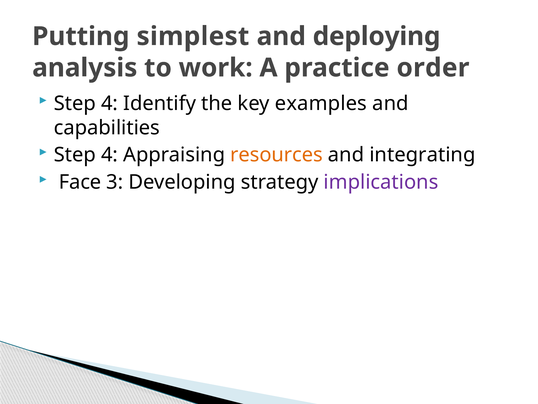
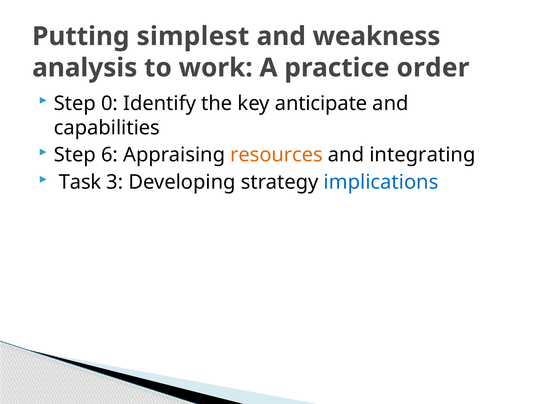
deploying: deploying -> weakness (377, 36)
4: 4 -> 0 (110, 103)
examples: examples -> anticipate (321, 103)
4: 4 -> 6 (110, 155)
Face: Face -> Task (80, 182)
implications colour: purple -> blue (381, 182)
